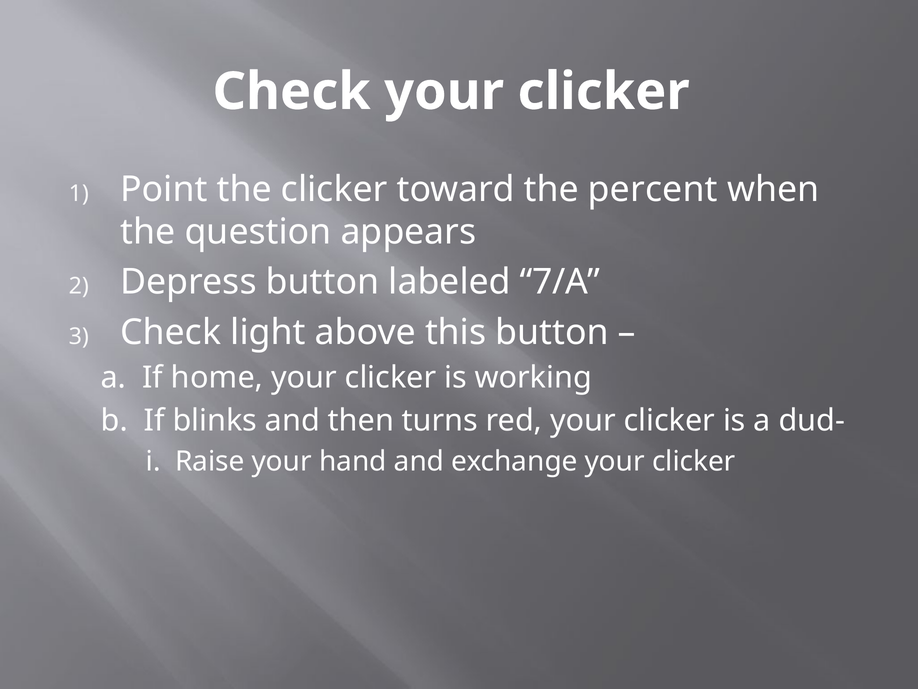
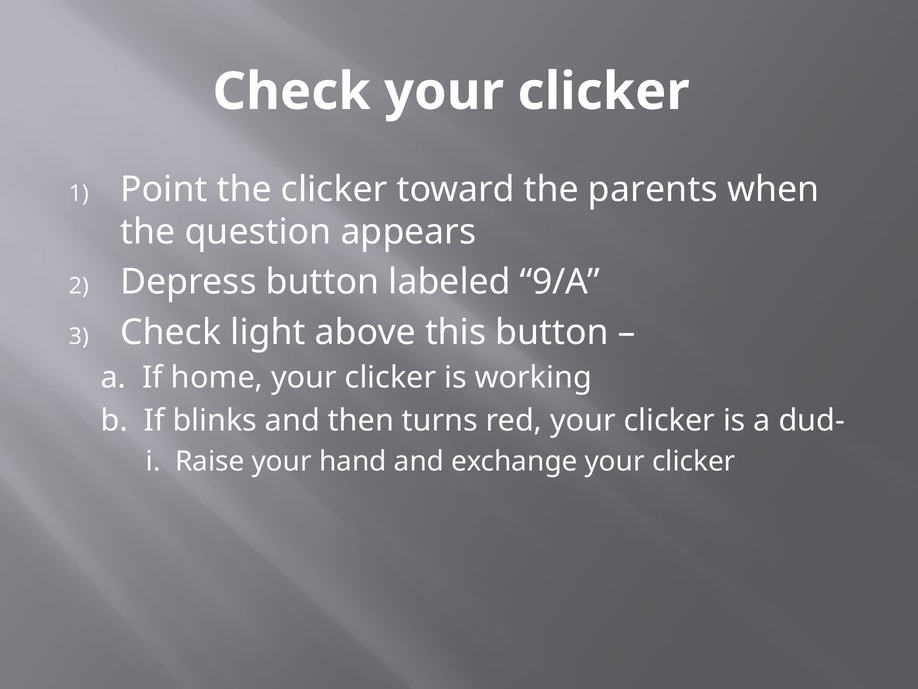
percent: percent -> parents (653, 189)
7/A: 7/A -> 9/A (560, 282)
